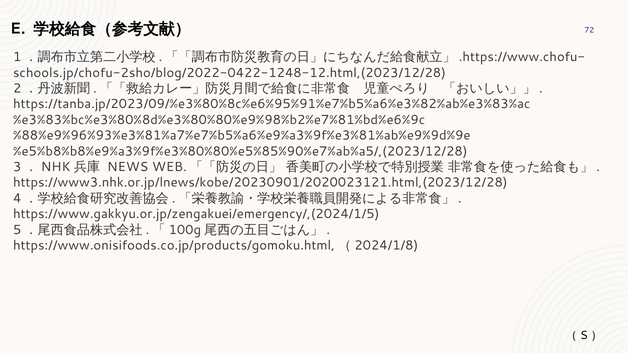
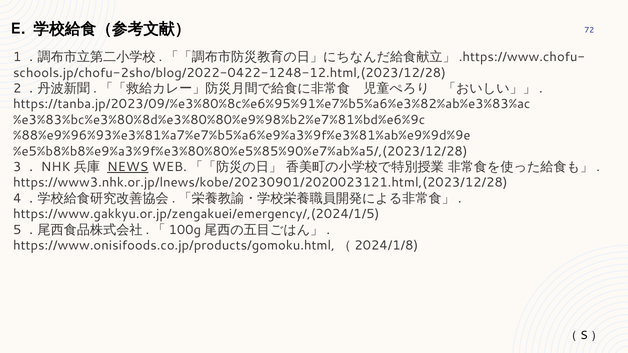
NEWS underline: none -> present (128, 167)
